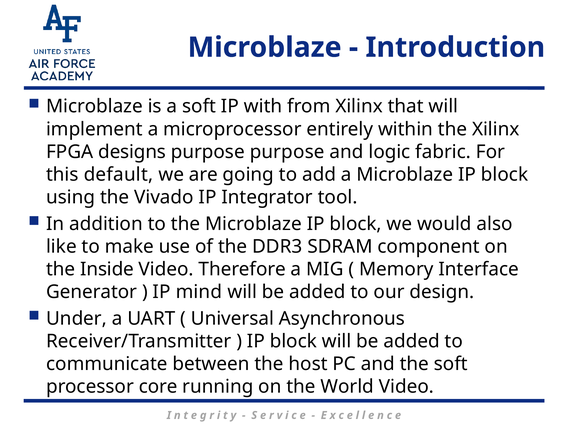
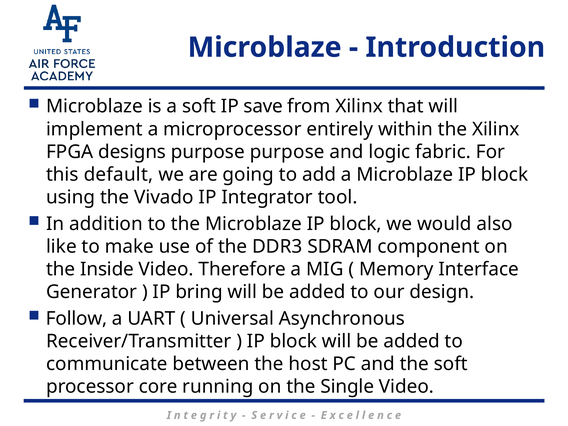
with: with -> save (263, 106)
mind: mind -> bring (199, 292)
Under: Under -> Follow (77, 318)
World: World -> Single (347, 387)
